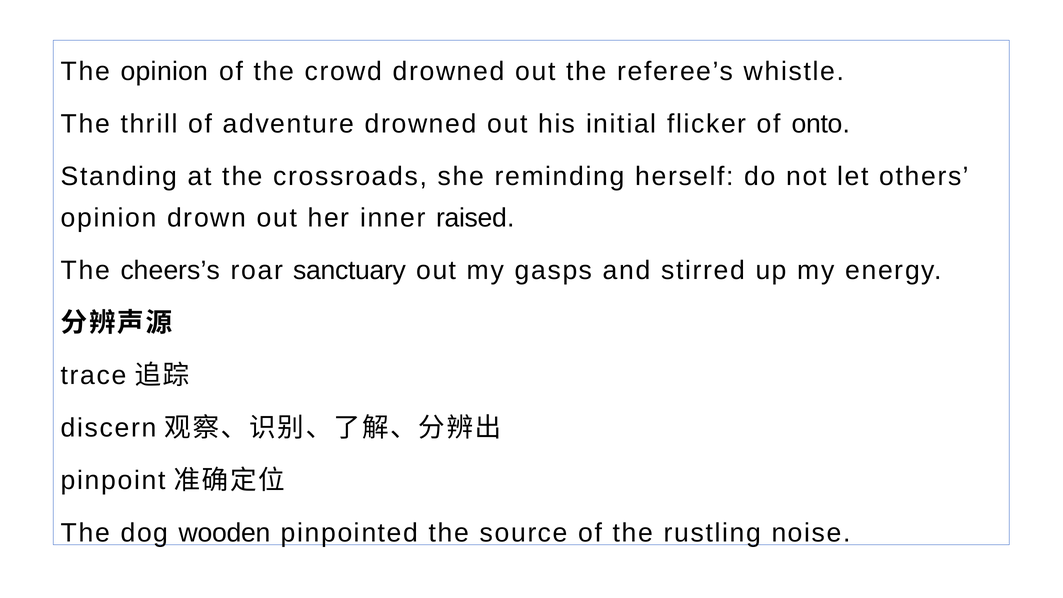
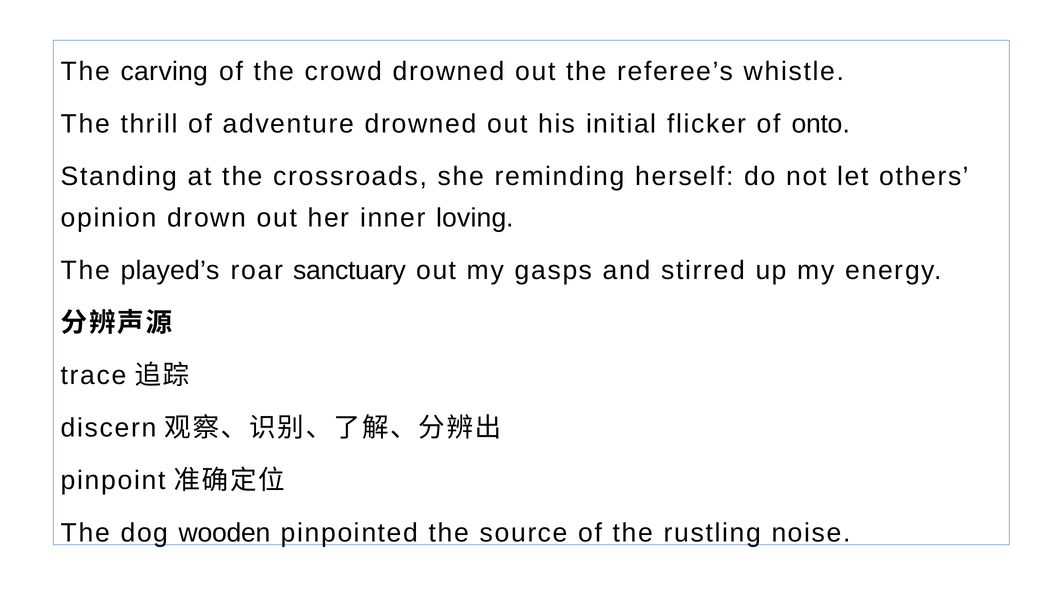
The opinion: opinion -> carving (164, 72)
raised: raised -> loving (475, 218)
cheers’s: cheers’s -> played’s (170, 271)
